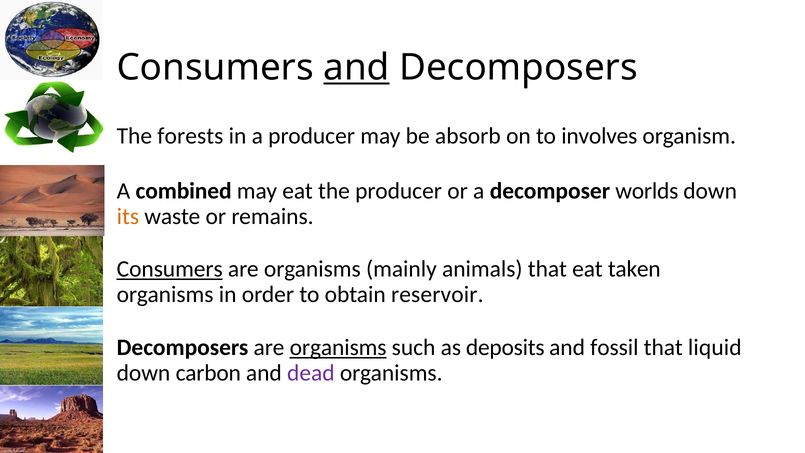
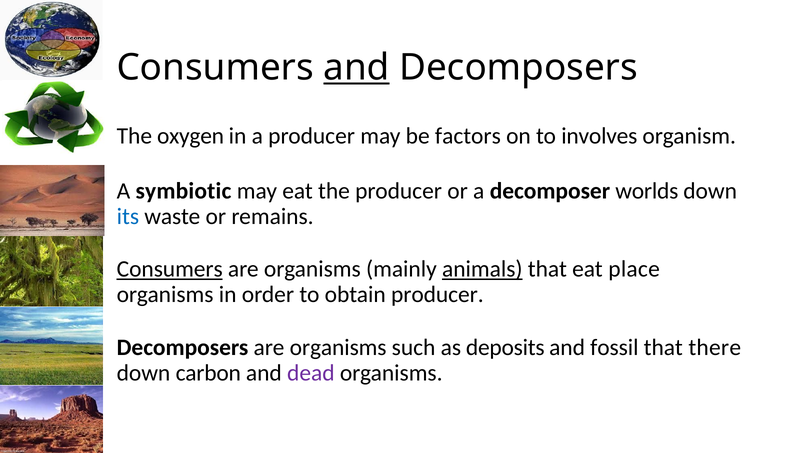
forests: forests -> oxygen (191, 136)
absorb: absorb -> factors (468, 136)
combined: combined -> symbiotic (183, 191)
its colour: orange -> blue (128, 216)
animals underline: none -> present (482, 269)
taken: taken -> place (634, 269)
obtain reservoir: reservoir -> producer (437, 294)
organisms underline: present -> none (338, 347)
liquid: liquid -> there (715, 347)
